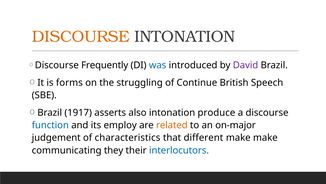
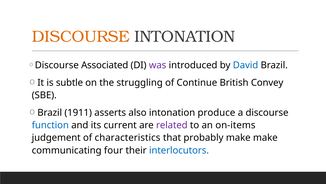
Frequently: Frequently -> Associated (105, 65)
was colour: blue -> purple (158, 65)
David colour: purple -> blue (246, 65)
forms: forms -> subtle (69, 82)
Speech: Speech -> Convey (267, 82)
1917: 1917 -> 1911 (78, 112)
employ: employ -> current (120, 125)
related colour: orange -> purple (172, 125)
on-major: on-major -> on-items (235, 125)
different: different -> probably (203, 137)
they: they -> four (114, 150)
